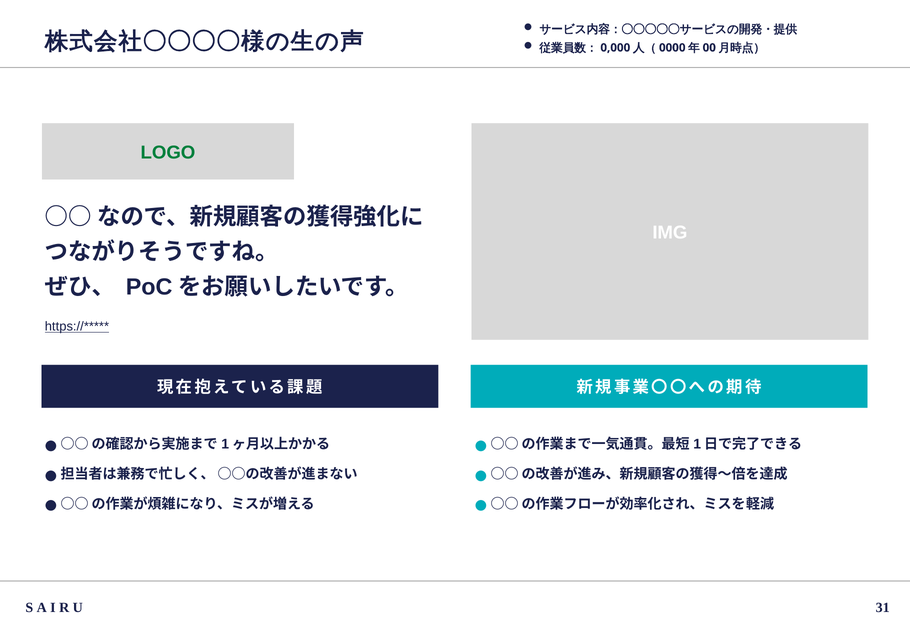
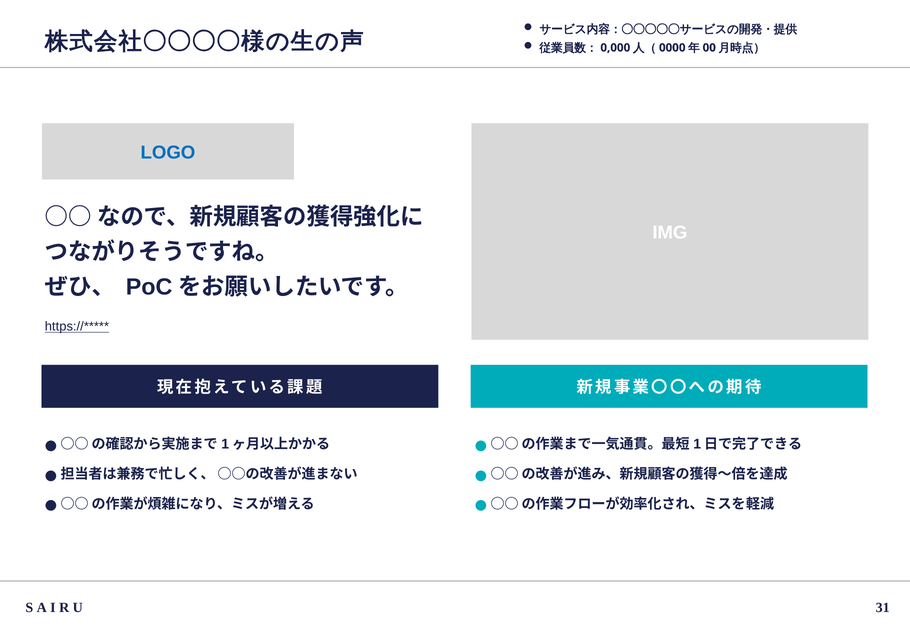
LOGO colour: green -> blue (168, 153)
